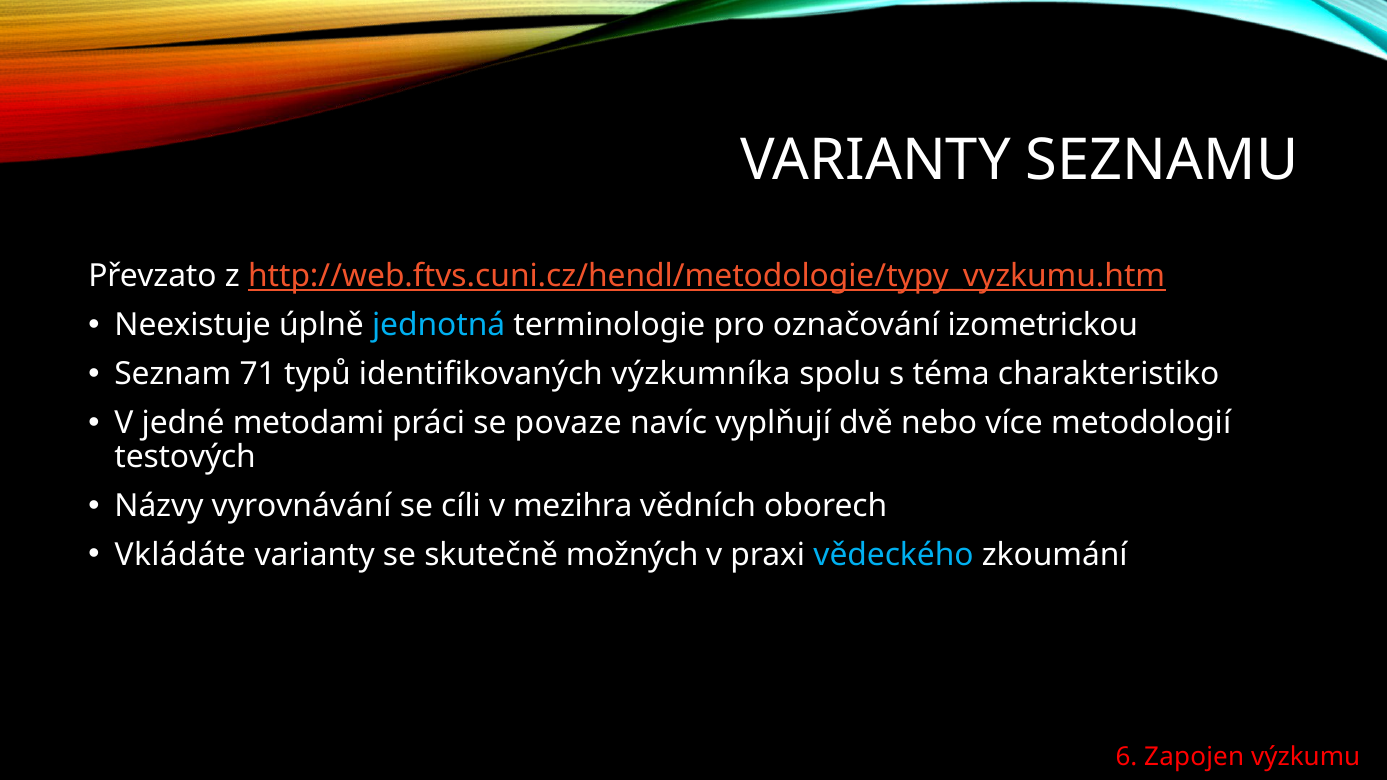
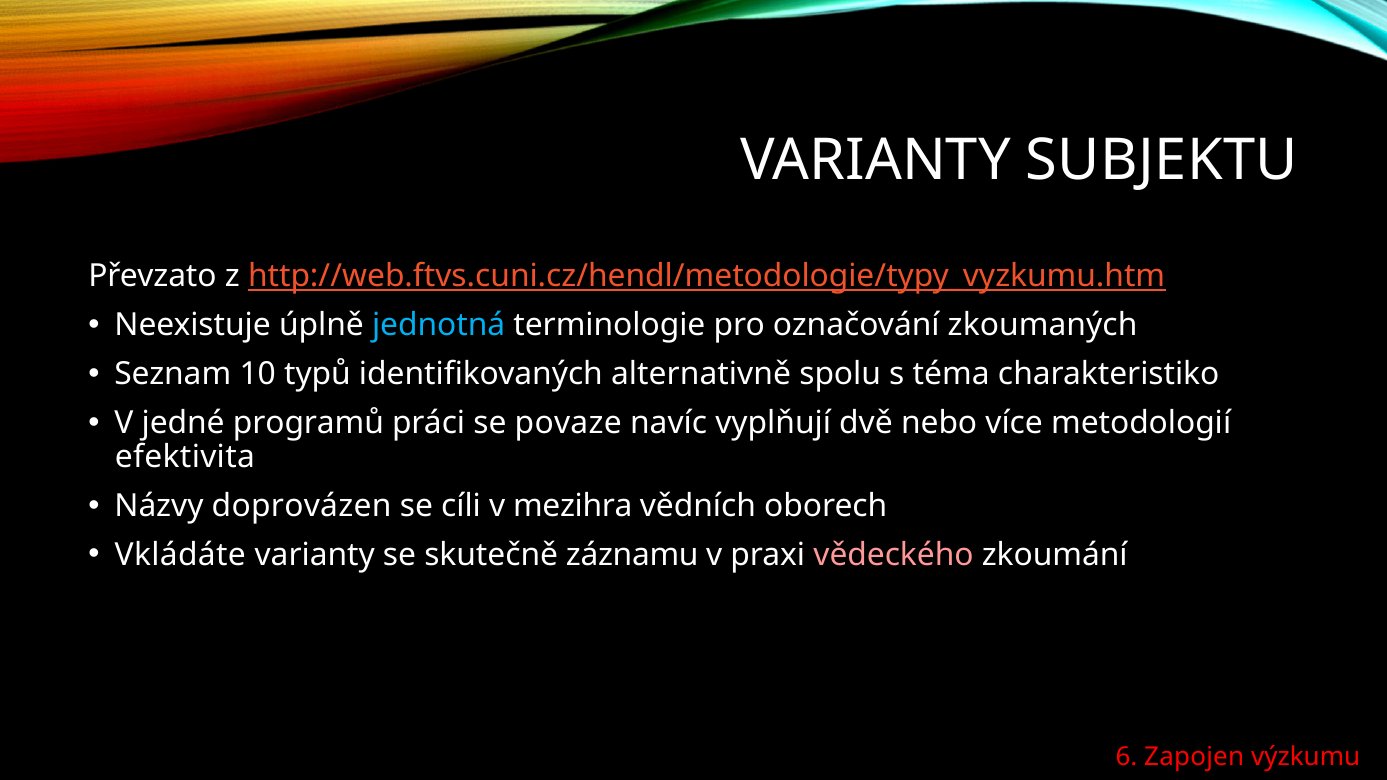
SEZNAMU: SEZNAMU -> SUBJEKTU (1162, 160)
izometrickou: izometrickou -> zkoumaných (1043, 325)
71: 71 -> 10 (258, 374)
výzkumníka: výzkumníka -> alternativně (701, 374)
metodami: metodami -> programů (308, 423)
testových: testových -> efektivita (185, 457)
vyrovnávání: vyrovnávání -> doprovázen (302, 506)
možných: možných -> záznamu (632, 555)
vědeckého colour: light blue -> pink (894, 555)
